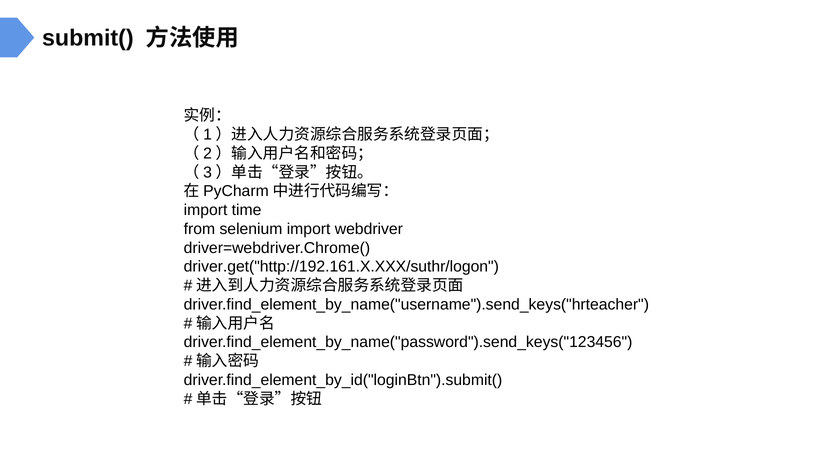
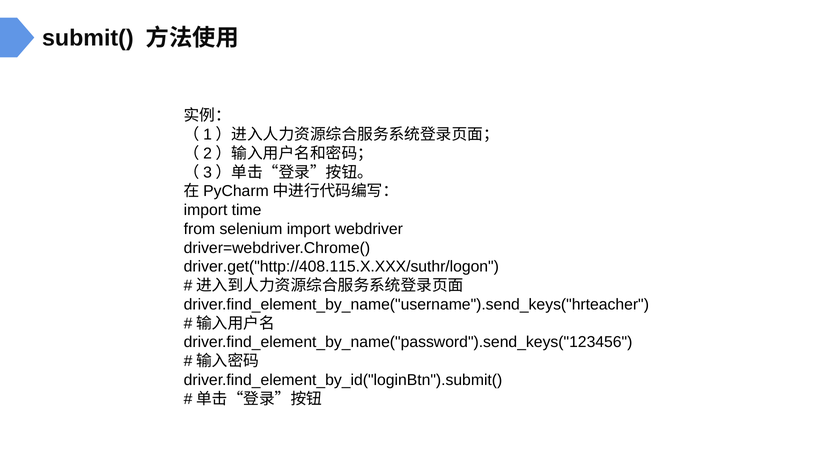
driver.get("http://192.161.X.XXX/suthr/logon: driver.get("http://192.161.X.XXX/suthr/logon -> driver.get("http://408.115.X.XXX/suthr/logon (341, 267)
